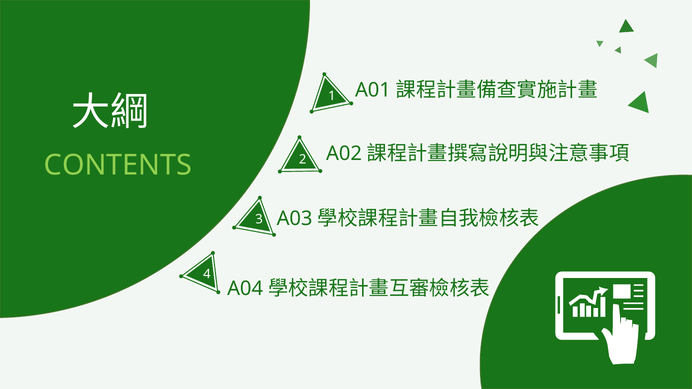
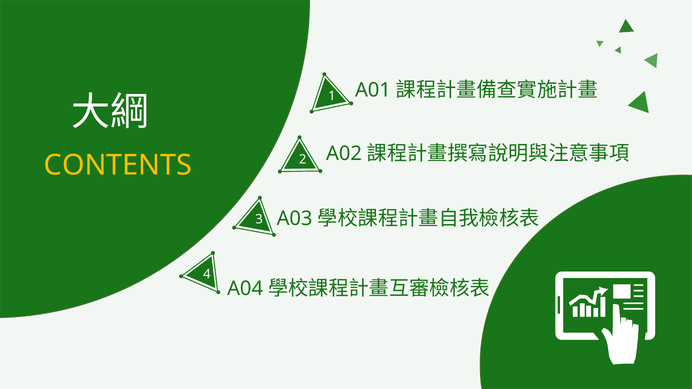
CONTENTS colour: light green -> yellow (118, 165)
